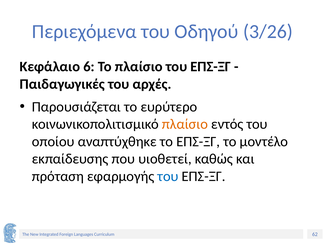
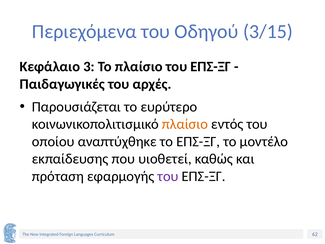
3/26: 3/26 -> 3/15 (268, 31)
6: 6 -> 3 (89, 67)
του colour: blue -> purple (168, 176)
